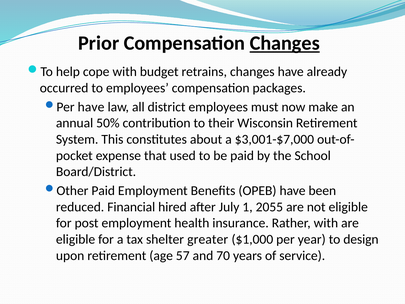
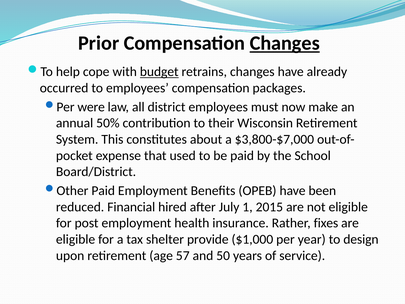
budget underline: none -> present (159, 72)
have: have -> were (91, 107)
$3,001-$7,000: $3,001-$7,000 -> $3,800-$7,000 (274, 139)
2055: 2055 -> 2015 (269, 207)
Rather with: with -> fixes (326, 223)
greater: greater -> provide (208, 239)
70: 70 -> 50 (223, 255)
